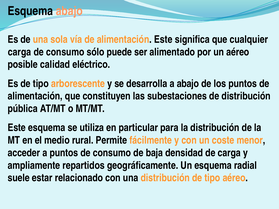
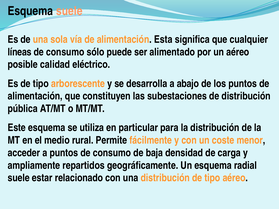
Esquema abajo: abajo -> suele (69, 11)
alimentación Este: Este -> Esta (163, 39)
carga: carga -> líneas (20, 52)
